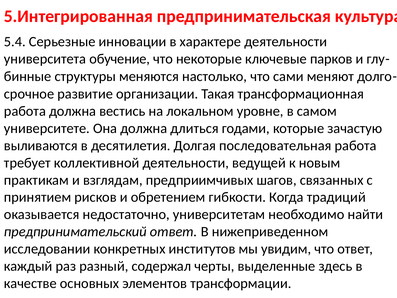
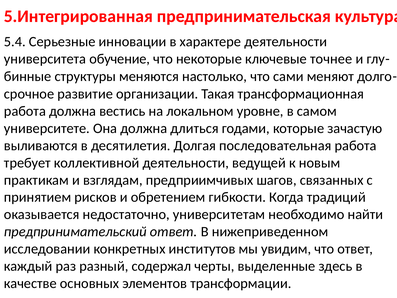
парков: парков -> точнее (331, 59)
